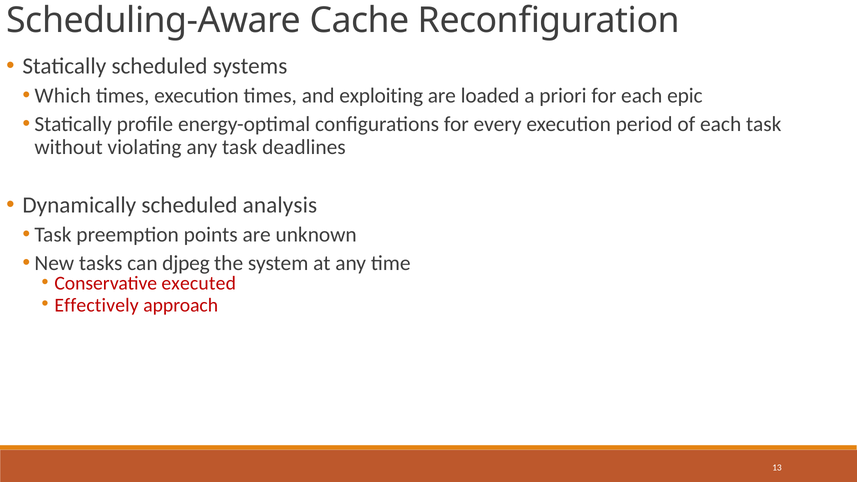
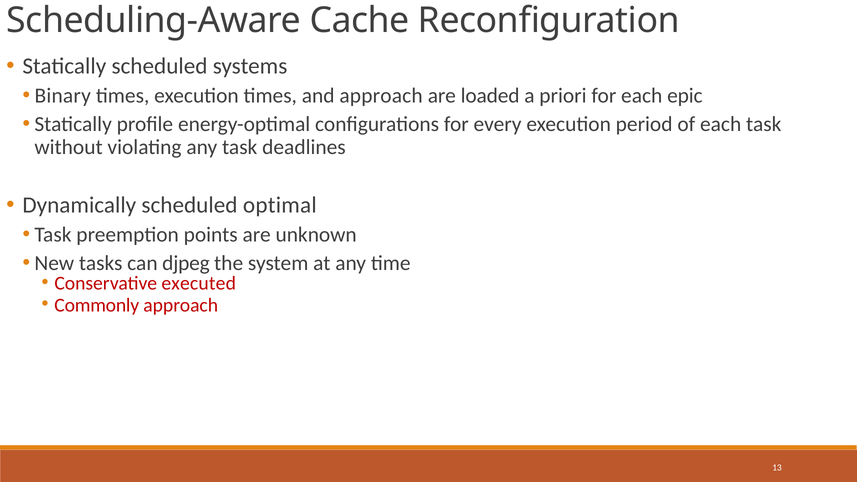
Which: Which -> Binary (63, 96)
and exploiting: exploiting -> approach (381, 96)
analysis: analysis -> optimal (280, 205)
Effectively: Effectively -> Commonly (97, 305)
